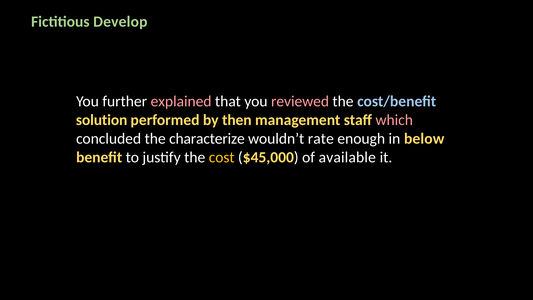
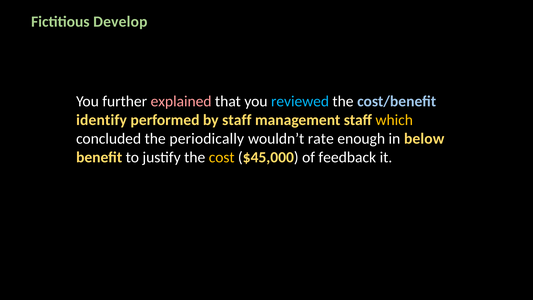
reviewed colour: pink -> light blue (300, 101)
solution: solution -> identify (101, 120)
by then: then -> staff (237, 120)
which colour: pink -> yellow (394, 120)
characterize: characterize -> periodically (207, 138)
available: available -> feedback (347, 157)
